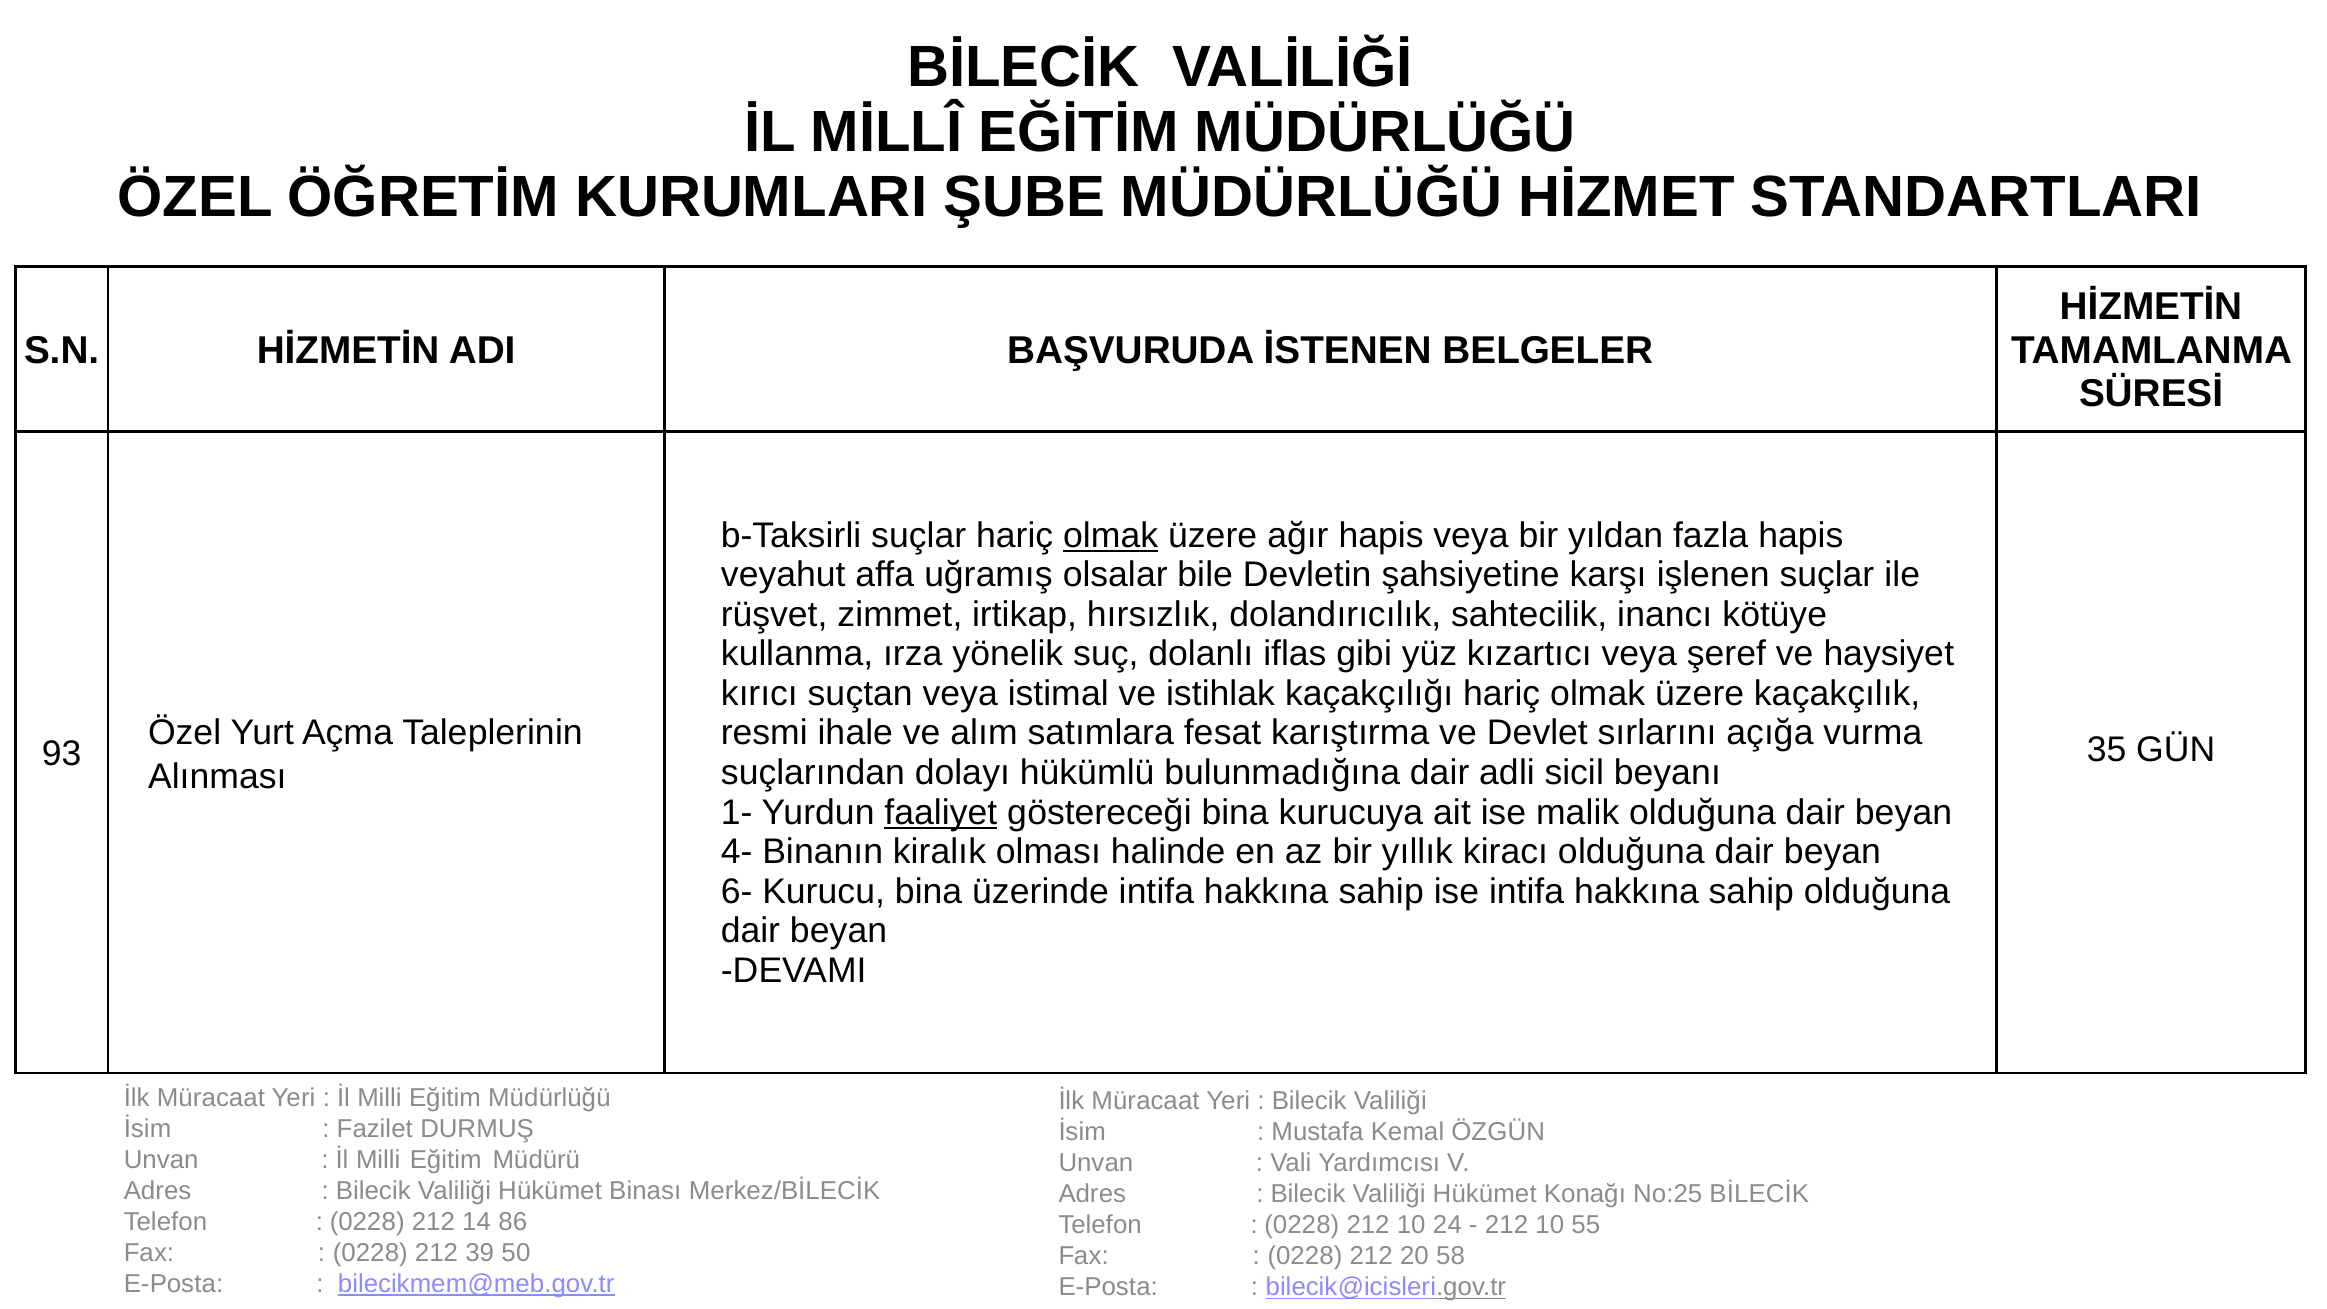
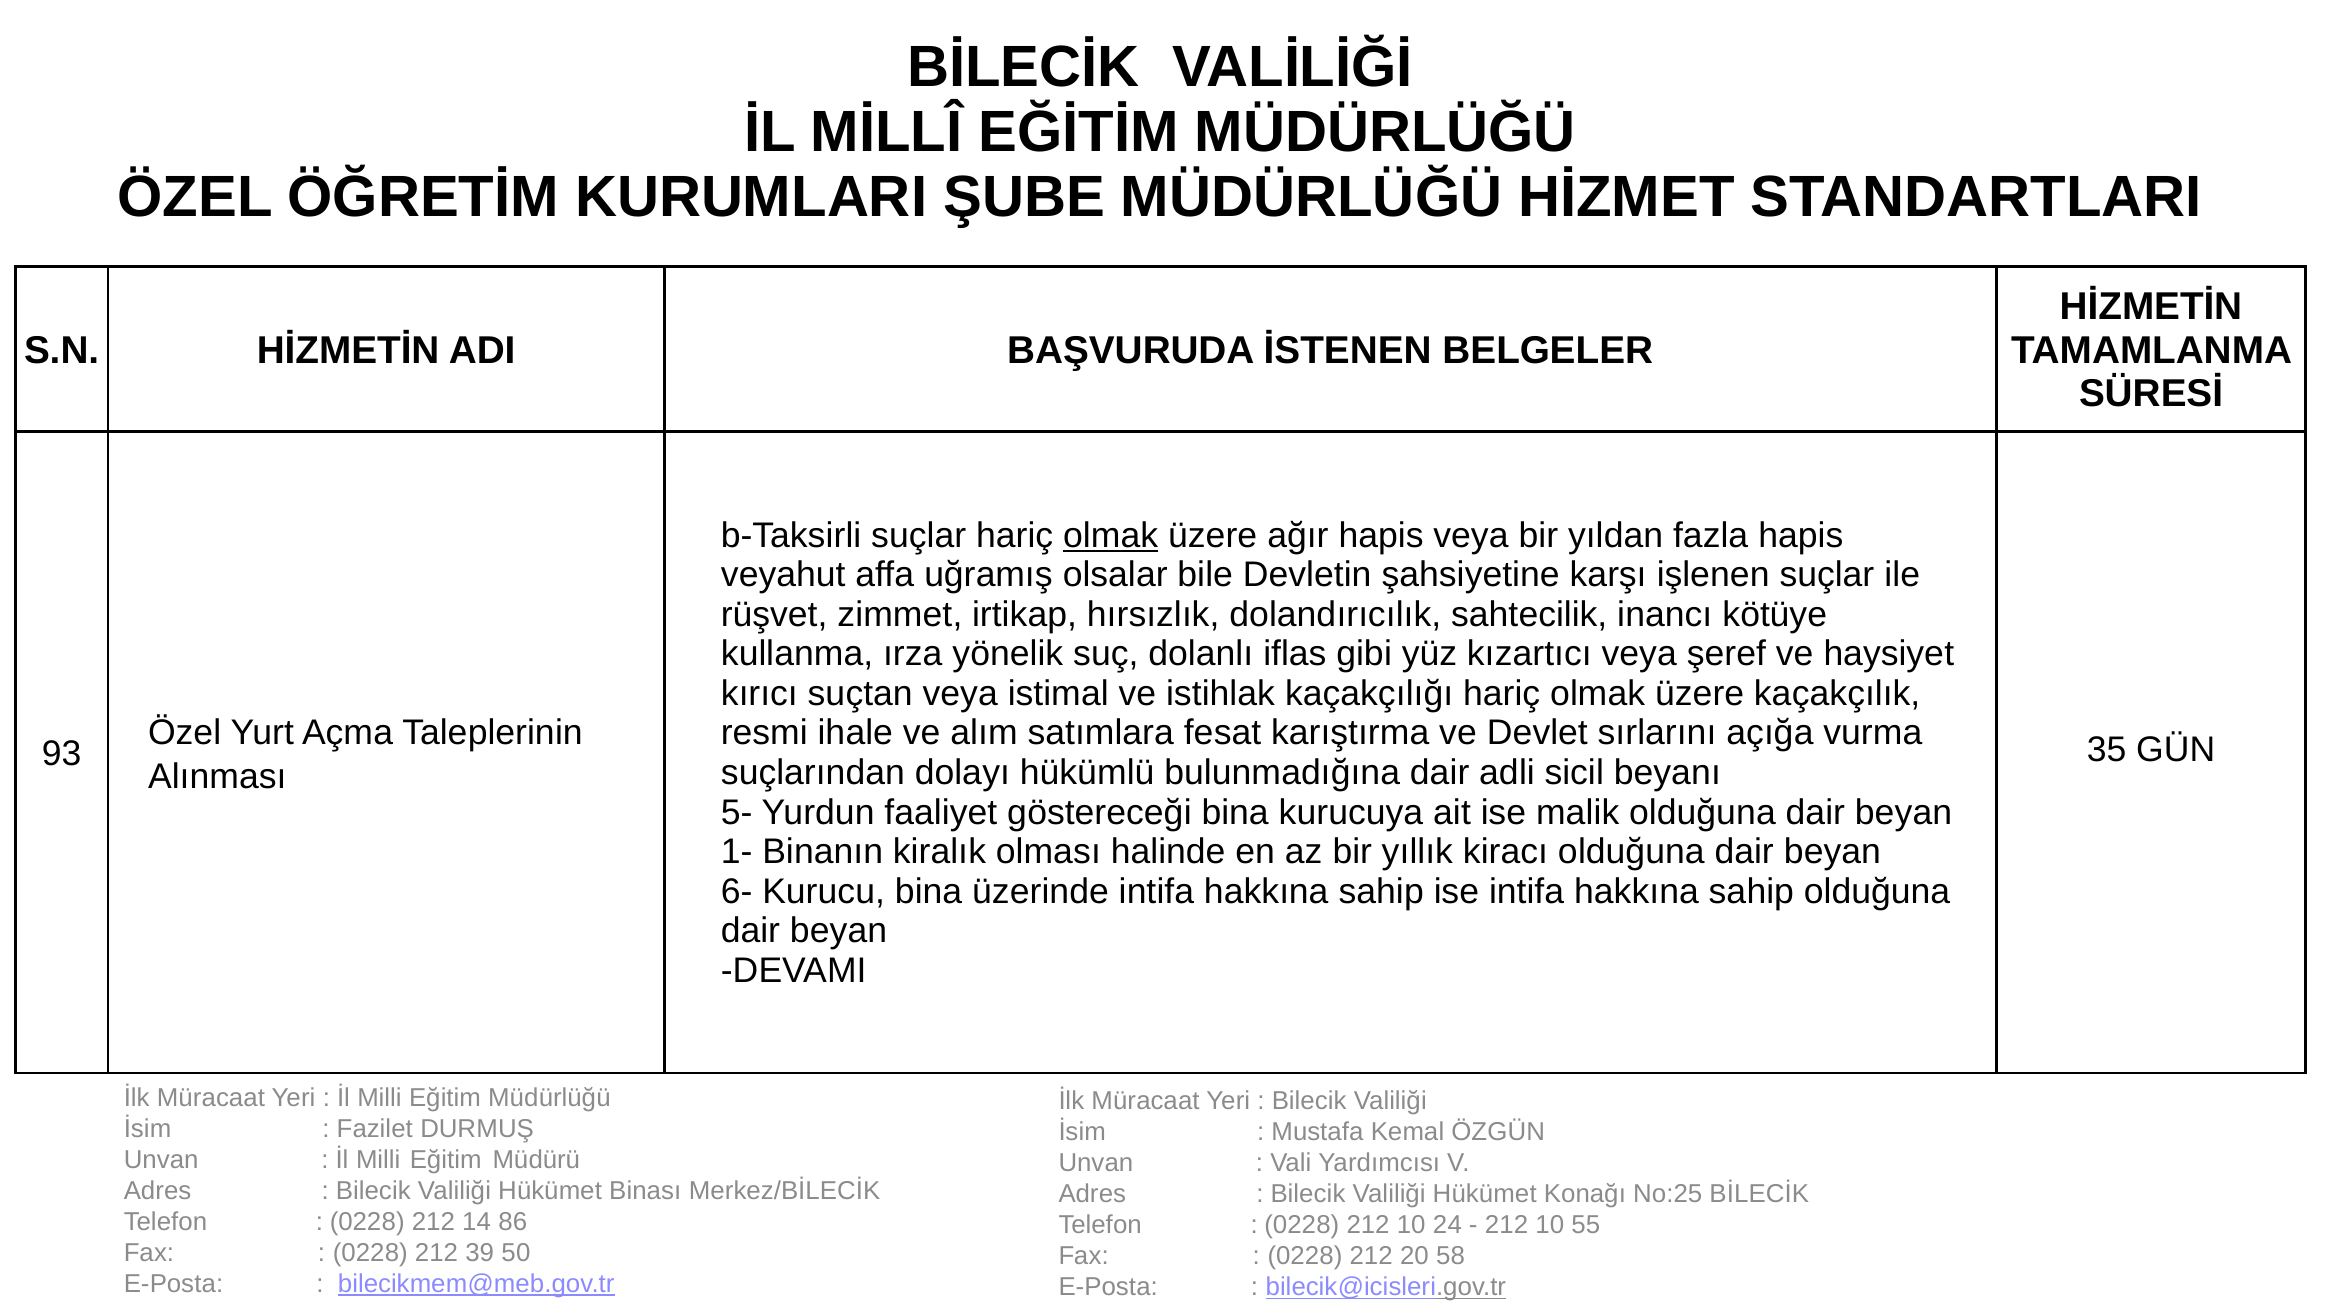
1-: 1- -> 5- (737, 812)
faaliyet underline: present -> none (941, 812)
4-: 4- -> 1- (737, 852)
